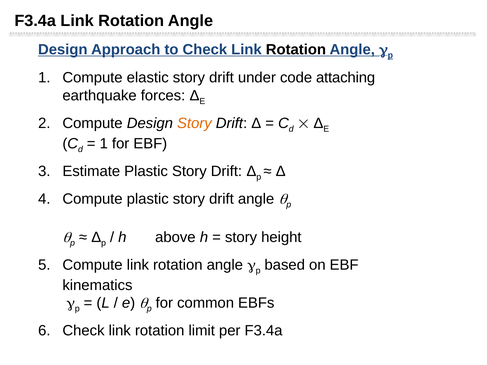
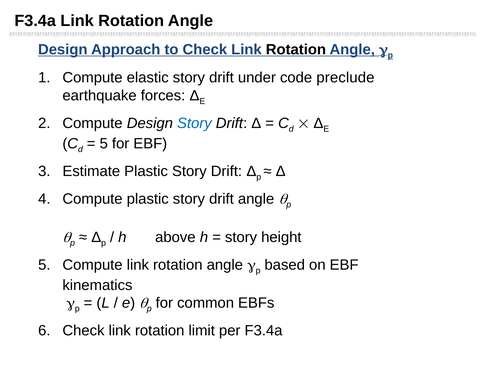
attaching: attaching -> preclude (345, 78)
Story colour: orange -> blue (194, 123)
1: 1 -> 5 (104, 144)
